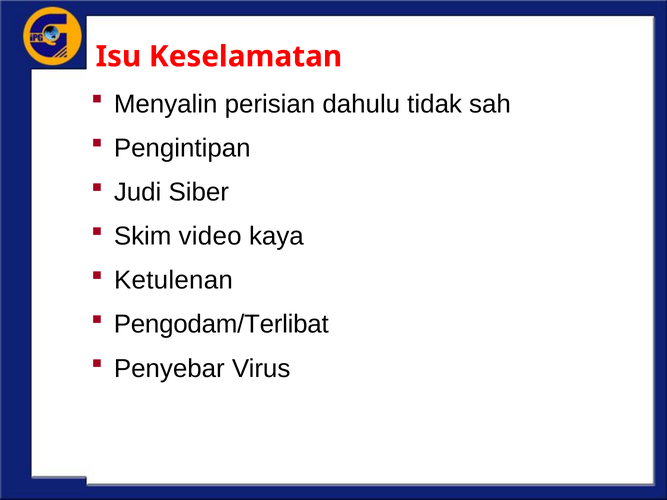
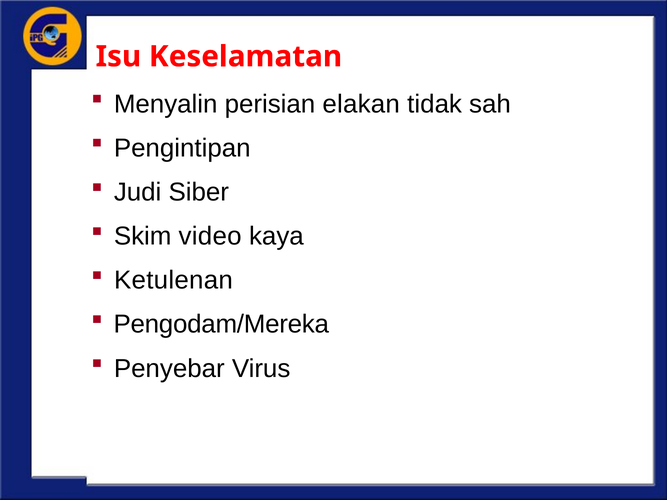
dahulu: dahulu -> elakan (361, 104)
Pengodam/Terlibat: Pengodam/Terlibat -> Pengodam/Mereka (221, 325)
